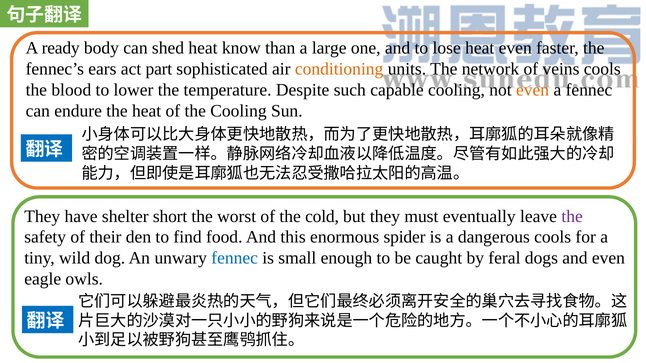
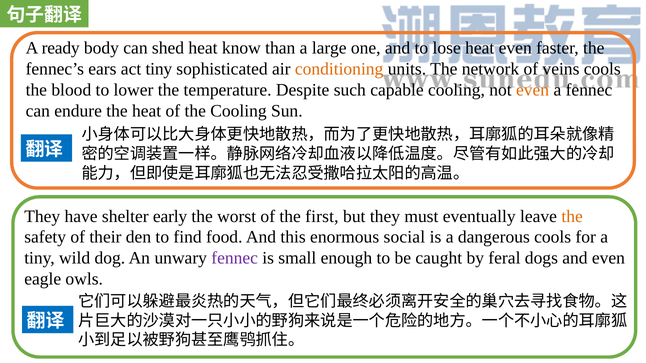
act part: part -> tiny (159, 69)
short: short -> early (170, 216)
cold: cold -> first (322, 216)
the colour: purple -> orange (572, 216)
spider: spider -> social (404, 237)
fennec colour: blue -> purple (235, 258)
